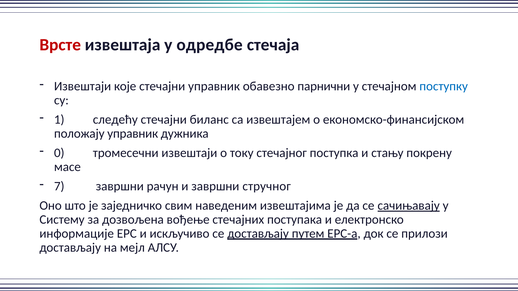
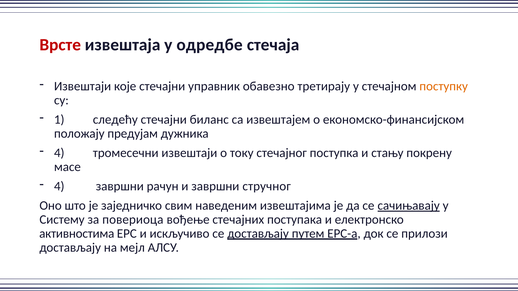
парнични: парнични -> третирају (324, 86)
поступку colour: blue -> orange (444, 86)
положају управник: управник -> предујам (133, 134)
0: 0 -> 4 (59, 153)
7: 7 -> 4 (59, 186)
дозвољена: дозвољена -> повериоца (133, 220)
информације: информације -> активностима (77, 234)
